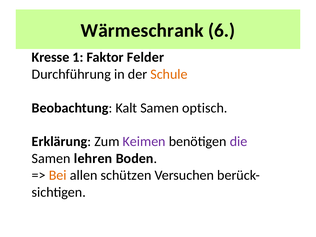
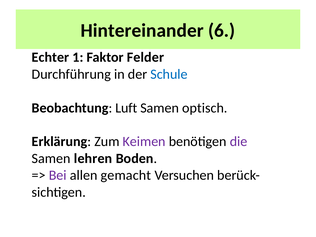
Wärmeschrank: Wärmeschrank -> Hintereinander (142, 31)
Kresse: Kresse -> Echter (50, 57)
Schule colour: orange -> blue (169, 74)
Kalt: Kalt -> Luft (126, 108)
Bei colour: orange -> purple (58, 175)
schützen: schützen -> gemacht (126, 175)
